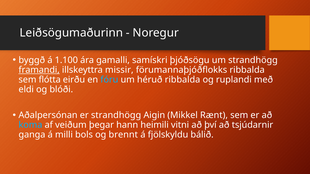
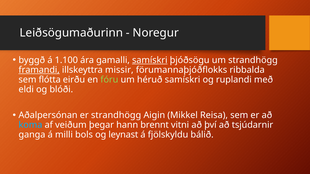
samískri underline: none -> present (150, 60)
fóru colour: light blue -> light green (109, 80)
héruð ribbalda: ribbalda -> samískri (183, 80)
Rænt: Rænt -> Reisa (214, 115)
heimili: heimili -> brennt (155, 125)
brennt: brennt -> leynast (123, 135)
